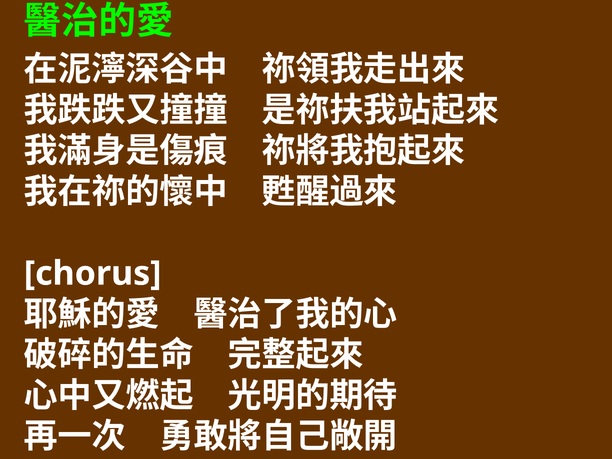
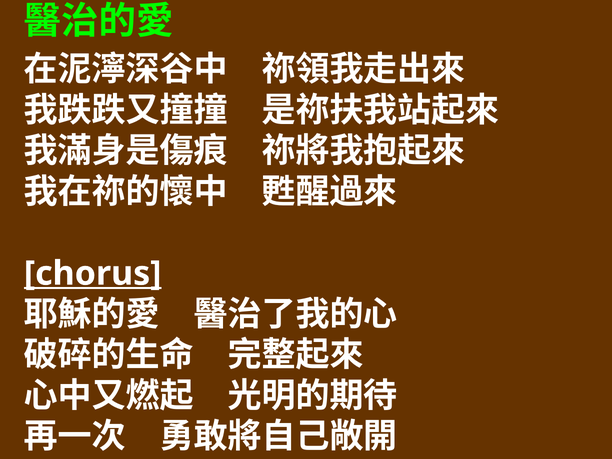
chorus underline: none -> present (93, 274)
